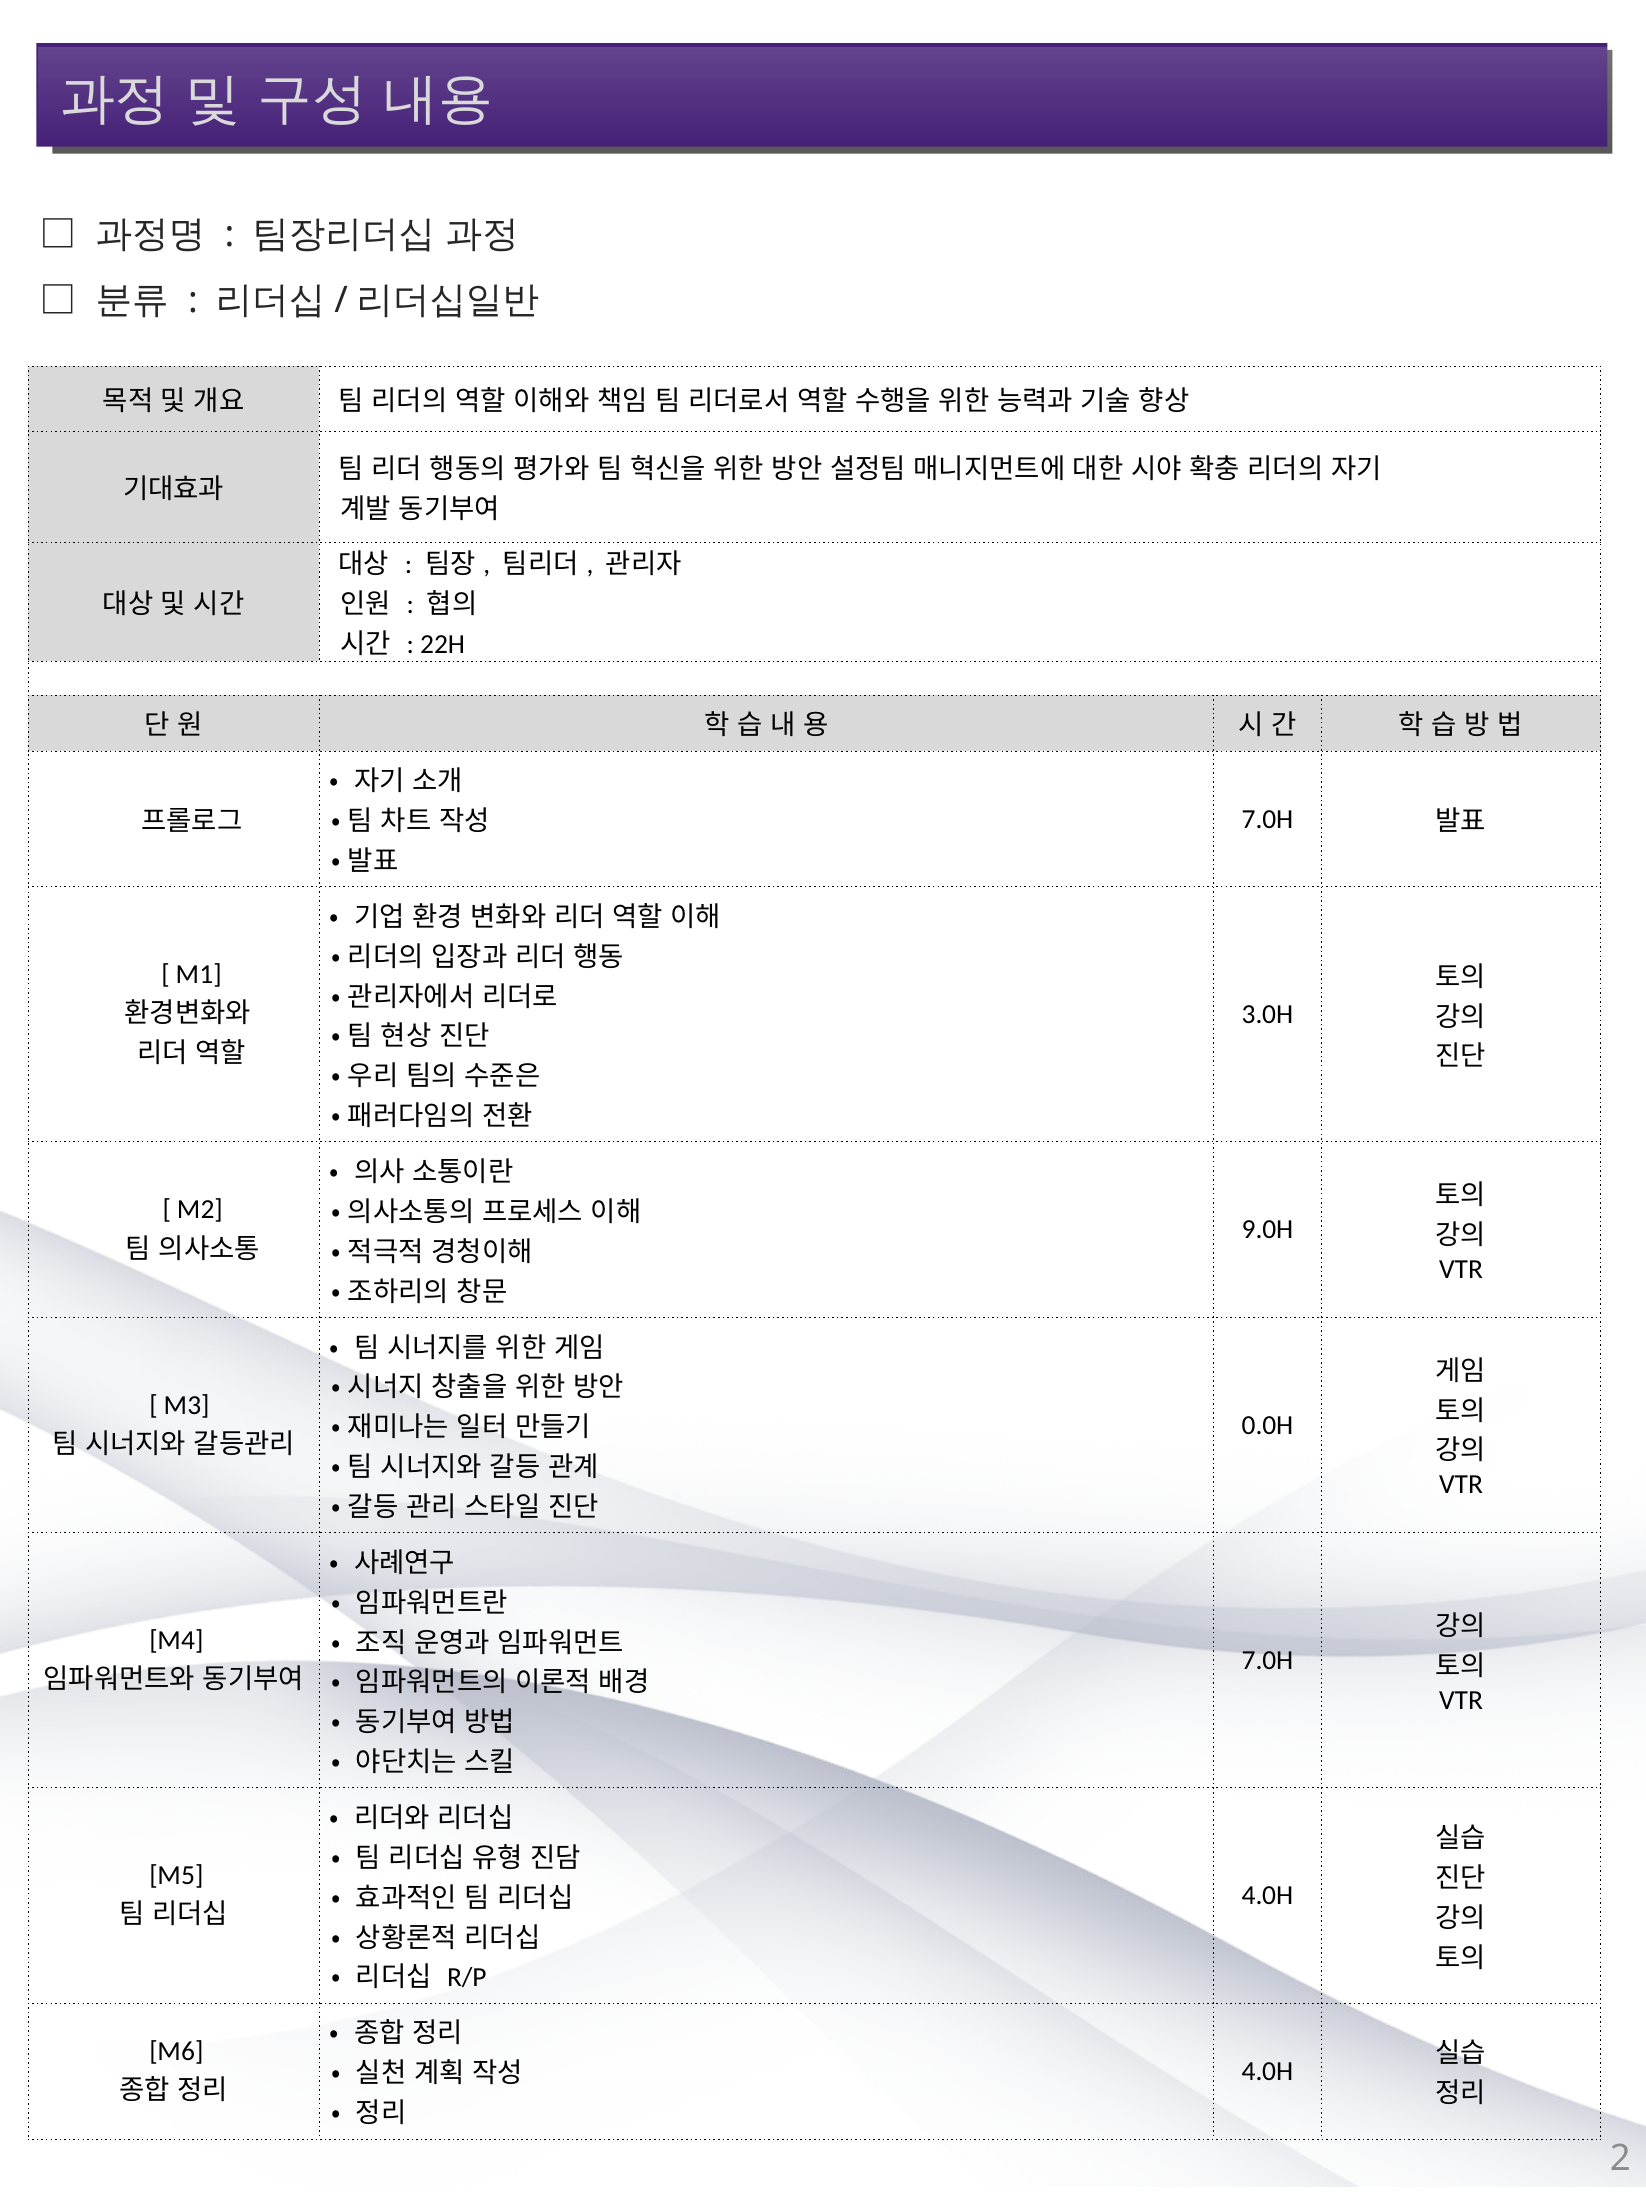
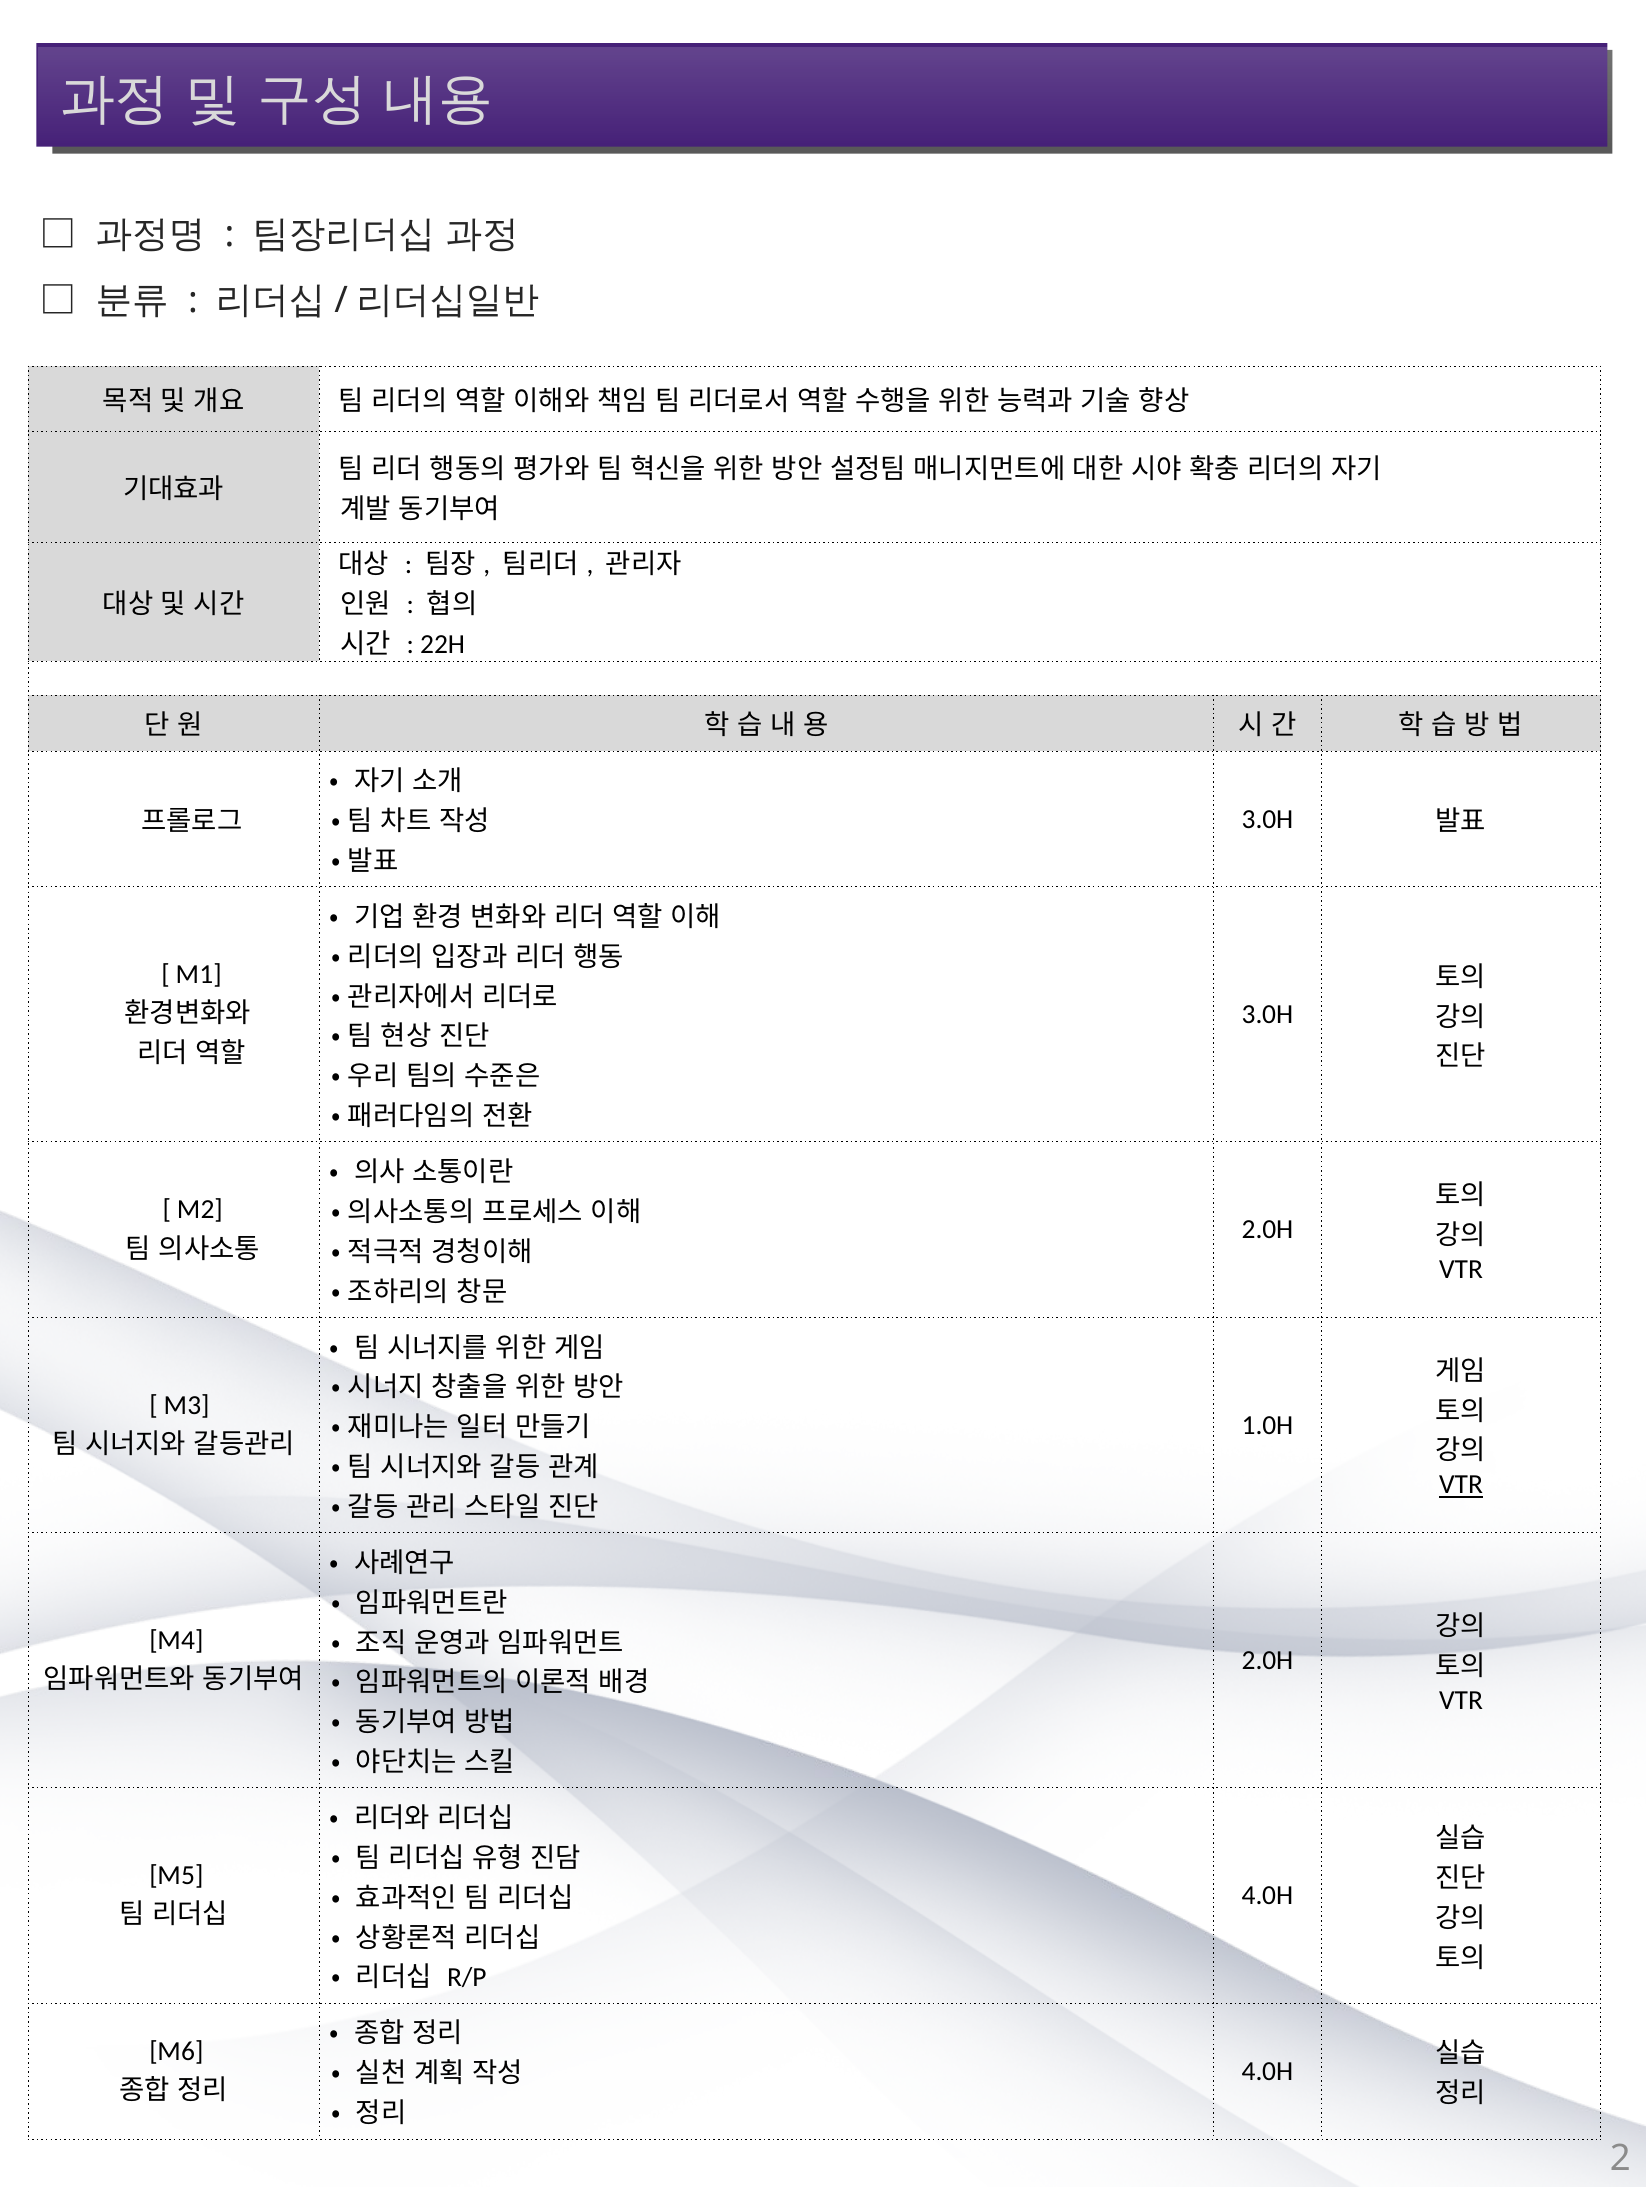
7.0H: 7.0H -> 3.0H (1268, 819)
9.0H: 9.0H -> 2.0H (1268, 1230)
0.0H: 0.0H -> 1.0H (1268, 1425)
VTR underline: none -> present (1461, 1485)
7.0H: 7.0H -> 2.0H (1268, 1660)
